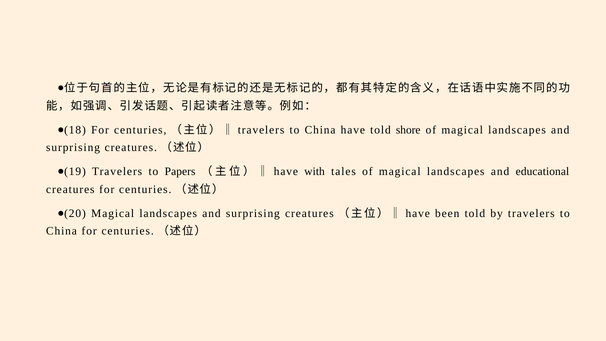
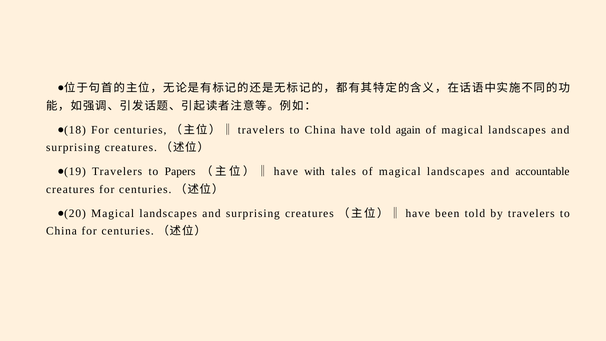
shore: shore -> again (408, 130)
educational: educational -> accountable (543, 172)
